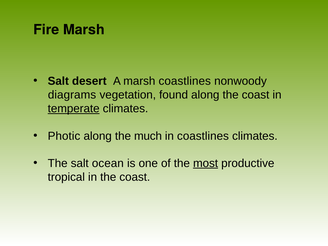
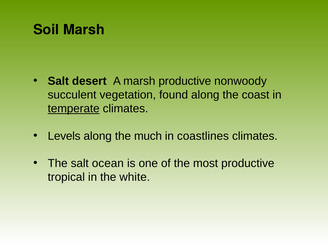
Fire: Fire -> Soil (46, 30)
marsh coastlines: coastlines -> productive (185, 81)
diagrams: diagrams -> succulent (72, 95)
Photic: Photic -> Levels (64, 136)
most underline: present -> none (206, 163)
in the coast: coast -> white (135, 177)
